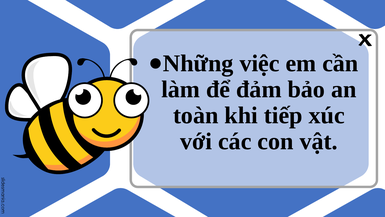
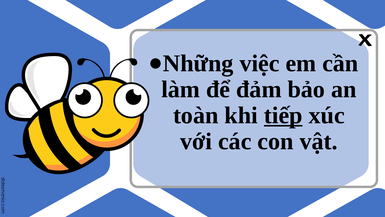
tiếp underline: none -> present (283, 115)
